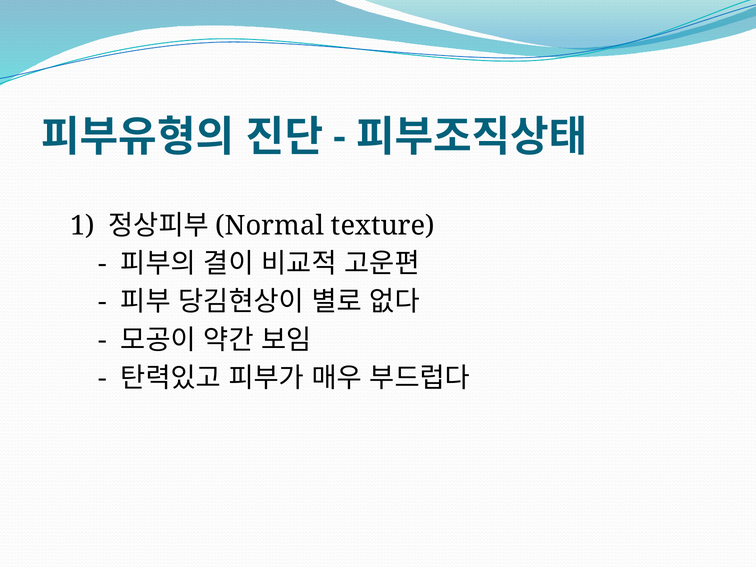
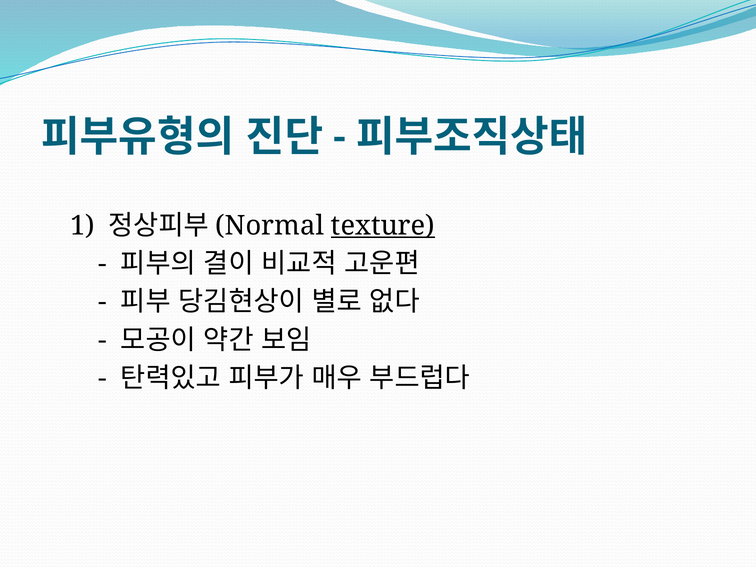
texture underline: none -> present (383, 226)
